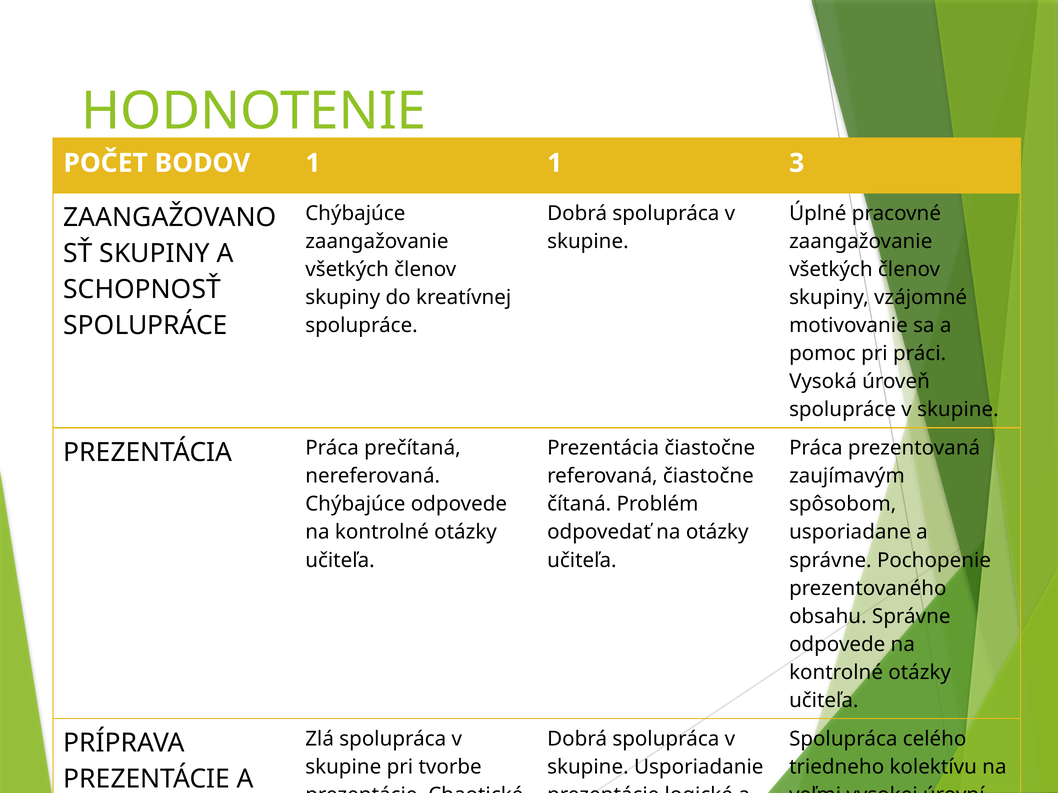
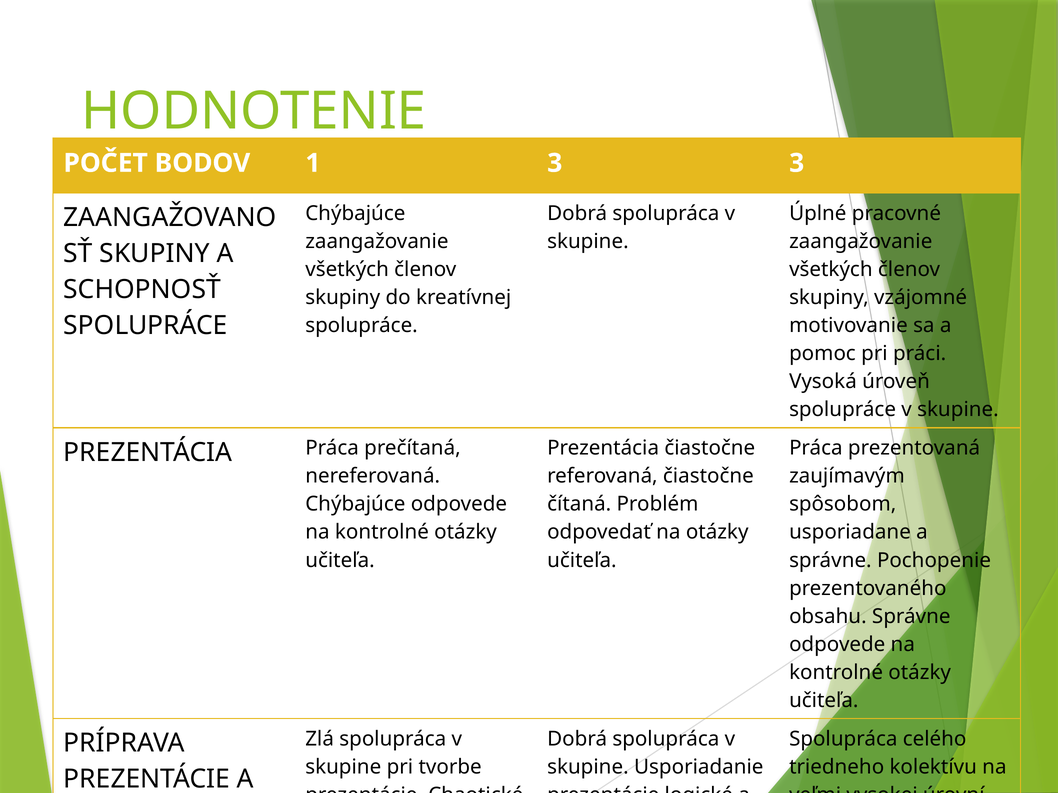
1 1: 1 -> 3 (555, 163)
